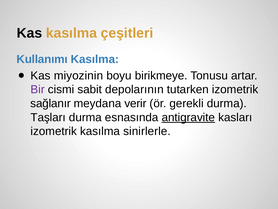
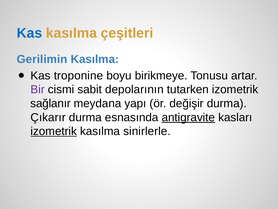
Kas colour: black -> blue (29, 33)
Kullanımı: Kullanımı -> Gerilimin (42, 59)
miyozinin: miyozinin -> troponine (78, 75)
verir: verir -> yapı (135, 103)
gerekli: gerekli -> değişir (187, 103)
Taşları: Taşları -> Çıkarır (48, 117)
izometrik underline: none -> present (54, 131)
